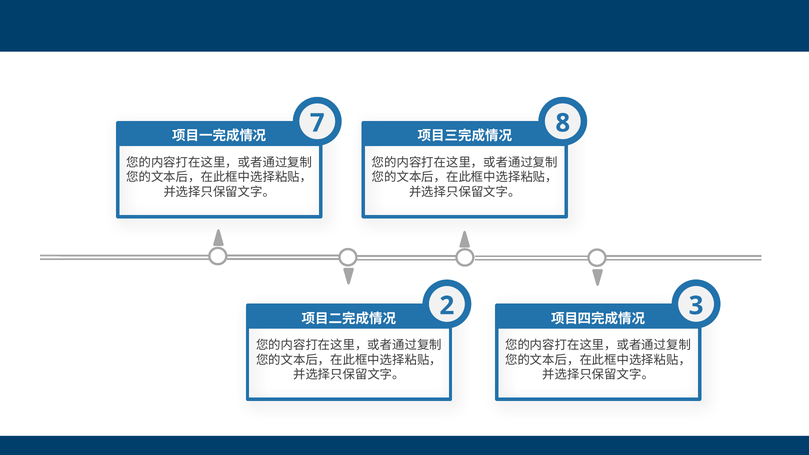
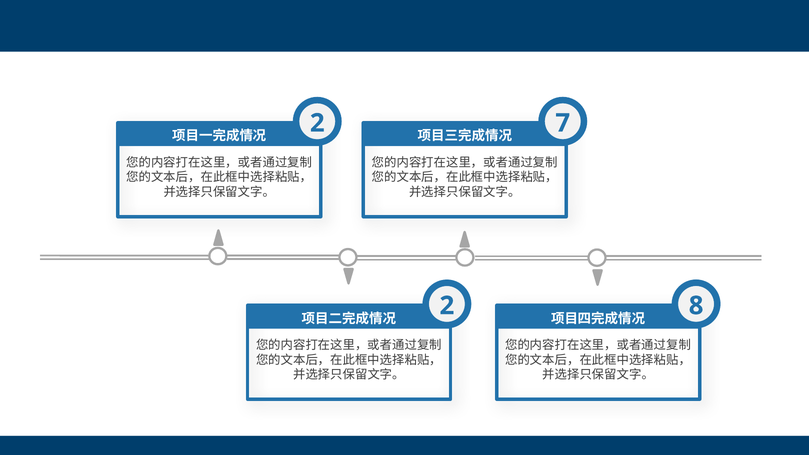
7: 7 -> 2 (317, 123)
8: 8 -> 7 (563, 123)
3: 3 -> 8 (696, 306)
